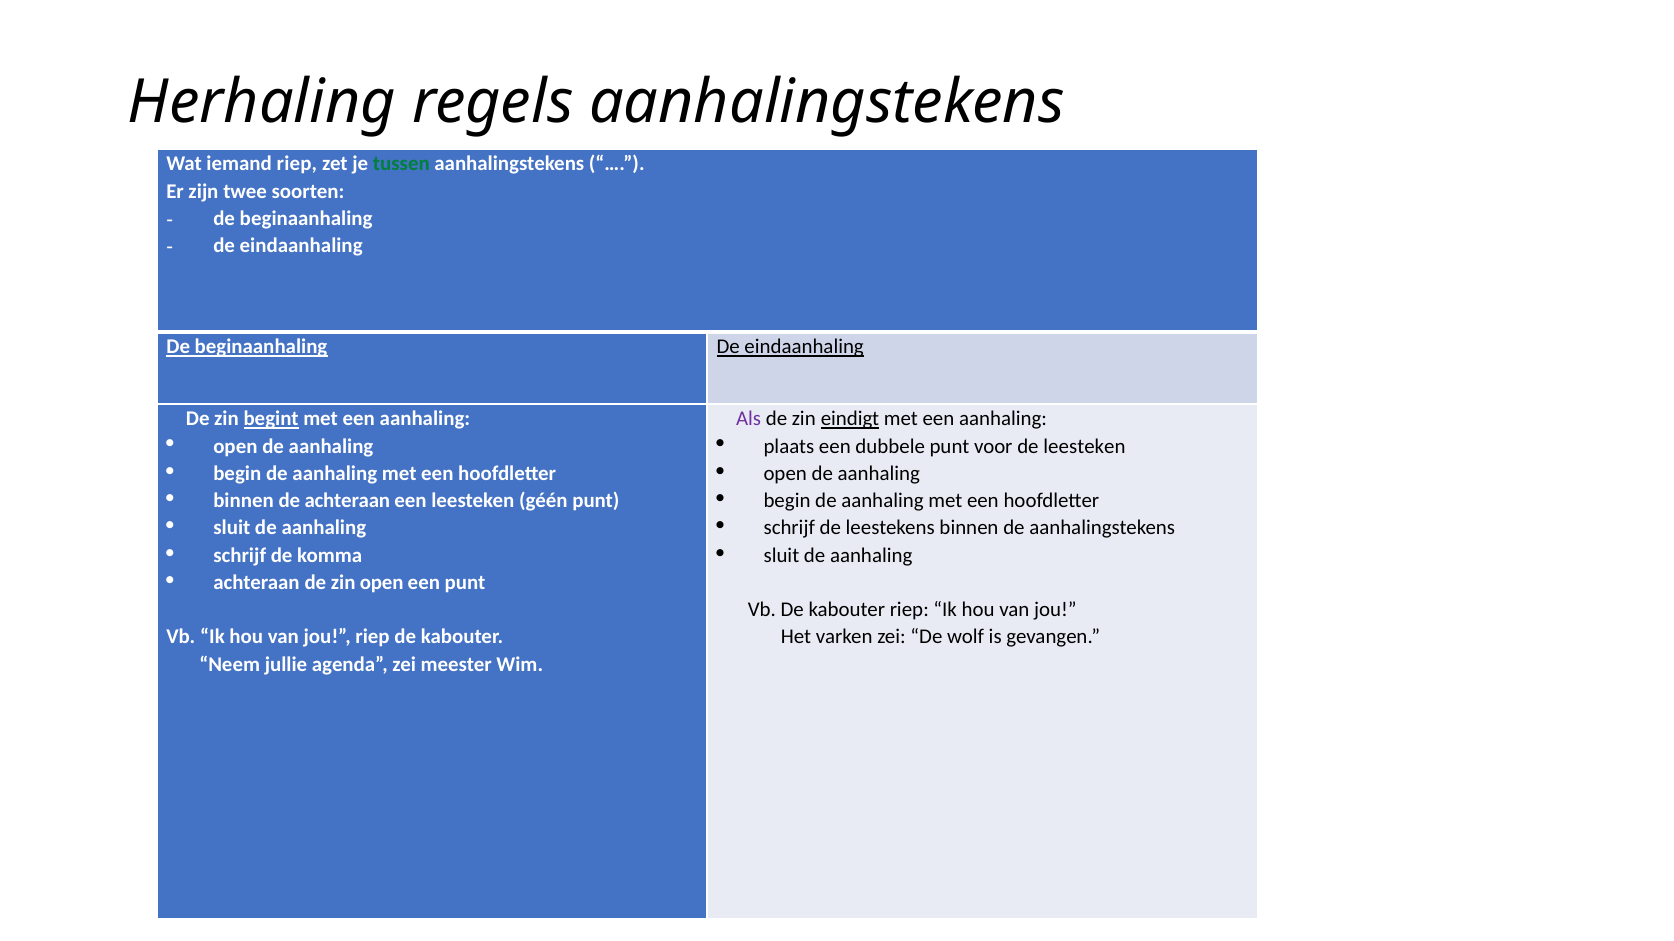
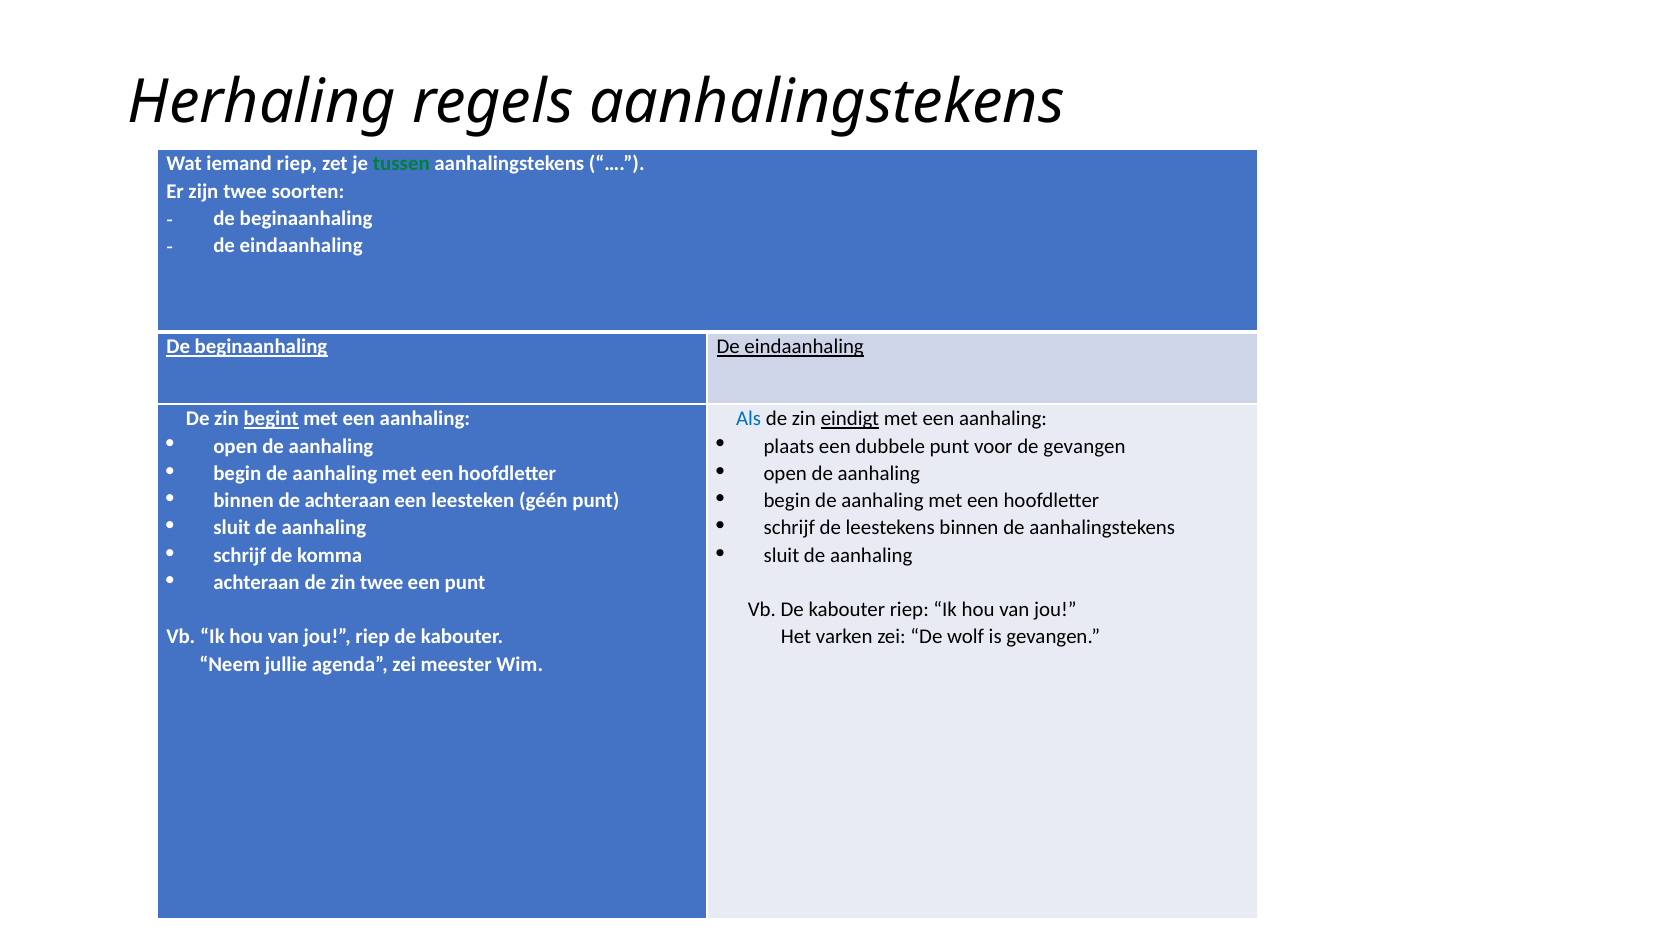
Als colour: purple -> blue (749, 419)
de leesteken: leesteken -> gevangen (1085, 446)
zin open: open -> twee (382, 583)
